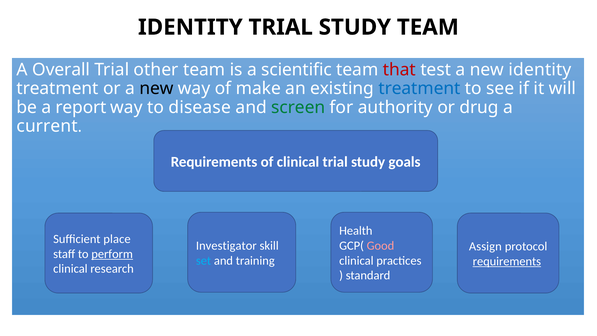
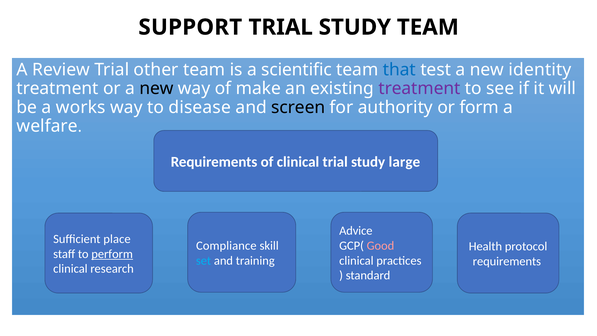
IDENTITY: IDENTITY -> SUPPORT (190, 27)
Overall: Overall -> Review (61, 70)
that colour: red -> blue (399, 70)
treatment colour: blue -> purple (419, 88)
report: report -> works (81, 107)
screen colour: green -> black (298, 107)
drug: drug -> form (479, 107)
current: current -> welfare (47, 126)
goals: goals -> large (404, 162)
Health: Health -> Advice (356, 231)
Investigator: Investigator -> Compliance (226, 246)
Assign: Assign -> Health (485, 246)
requirements underline: present -> none (507, 261)
